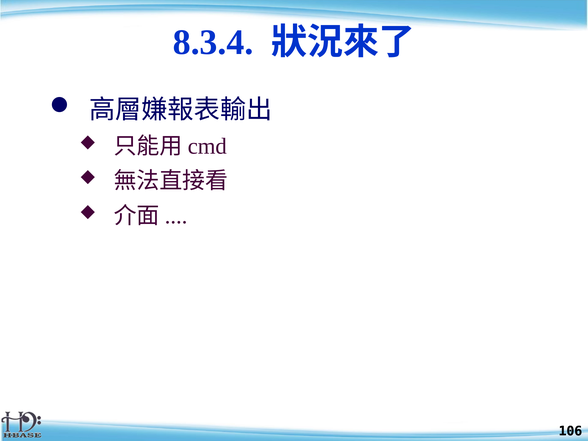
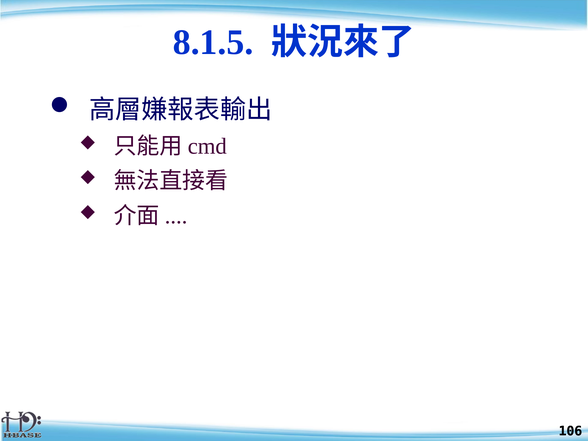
8.3.4: 8.3.4 -> 8.1.5 (213, 42)
